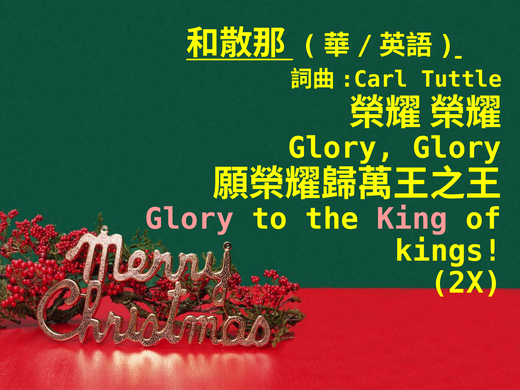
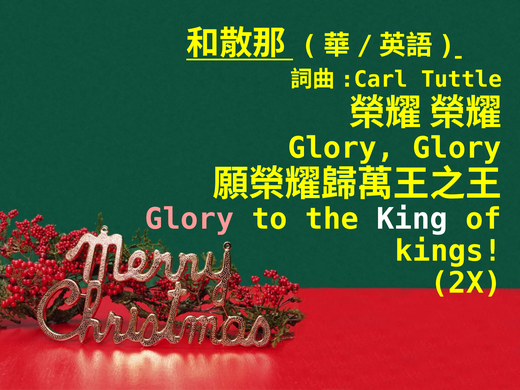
King colour: pink -> white (412, 219)
